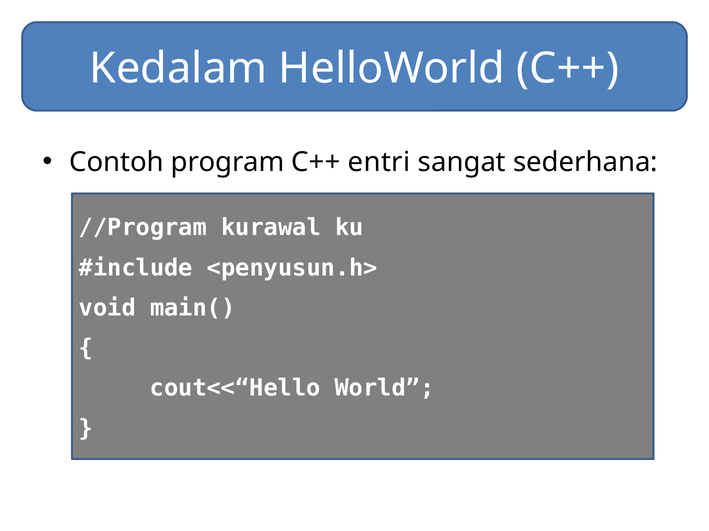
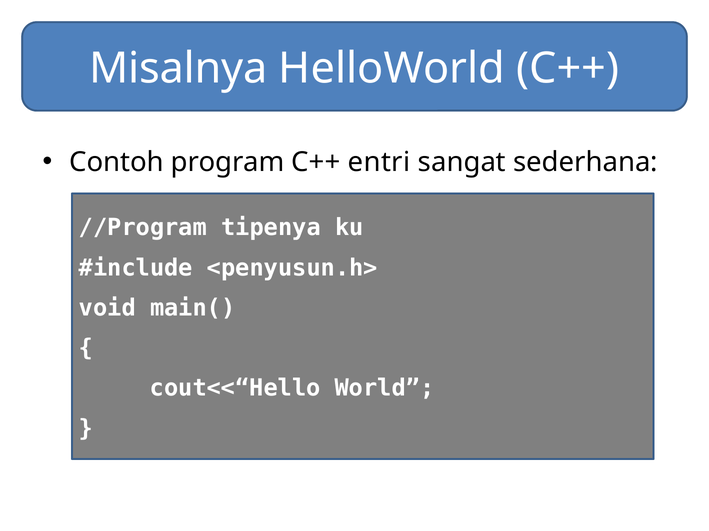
Kedalam: Kedalam -> Misalnya (178, 69)
kurawal: kurawal -> tipenya (271, 228)
